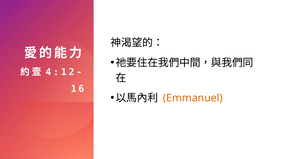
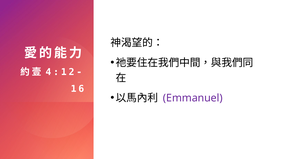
Emmanuel colour: orange -> purple (193, 98)
